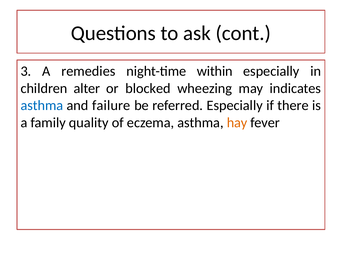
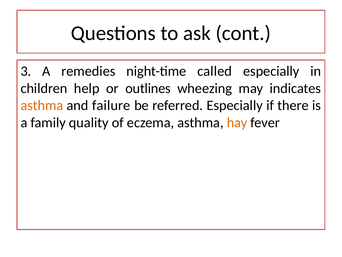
within: within -> called (215, 71)
alter: alter -> help (87, 88)
blocked: blocked -> outlines (148, 88)
asthma colour: blue -> orange (42, 105)
